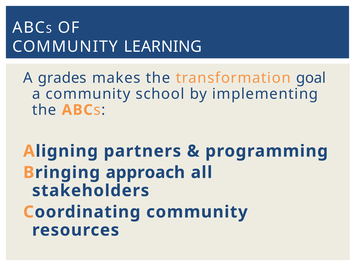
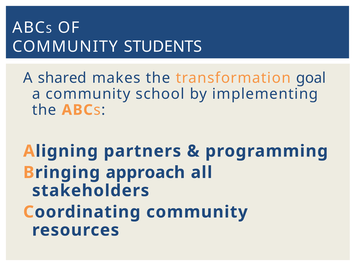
LEARNING: LEARNING -> STUDENTS (163, 47)
grades: grades -> shared (62, 78)
